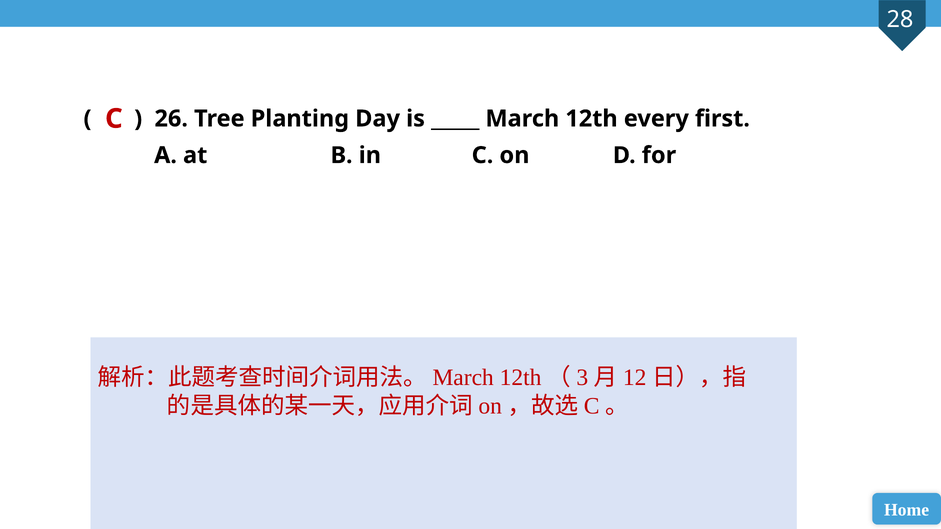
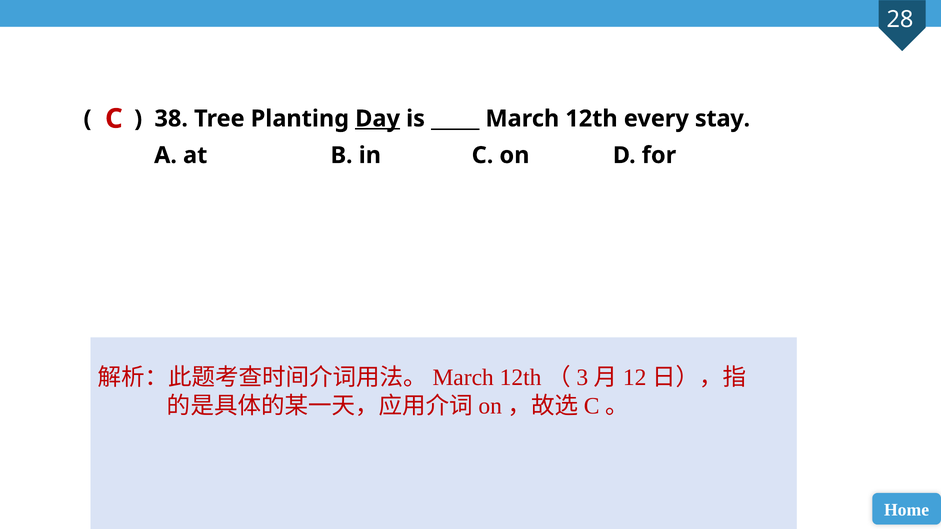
26: 26 -> 38 (171, 119)
Day underline: none -> present (378, 119)
first: first -> stay (723, 119)
